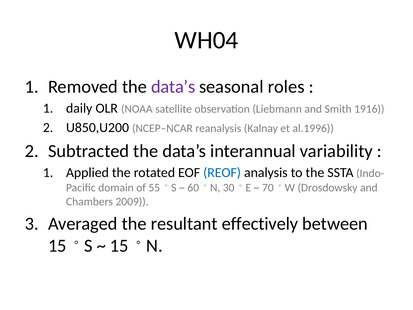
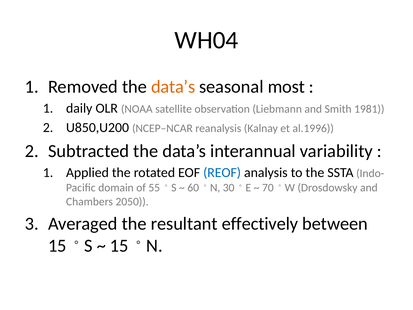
data’s colour: purple -> orange (173, 87)
roles: roles -> most (286, 87)
1916: 1916 -> 1981 (369, 109)
2009: 2009 -> 2050 (132, 201)
